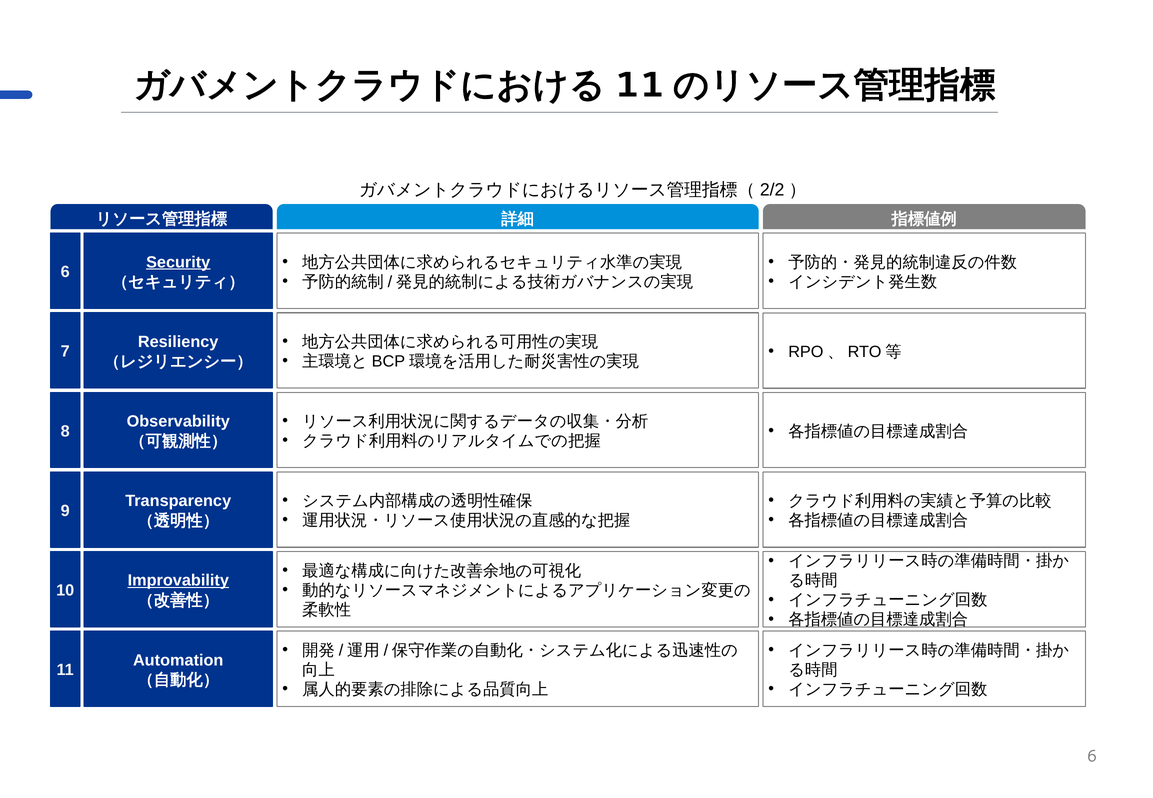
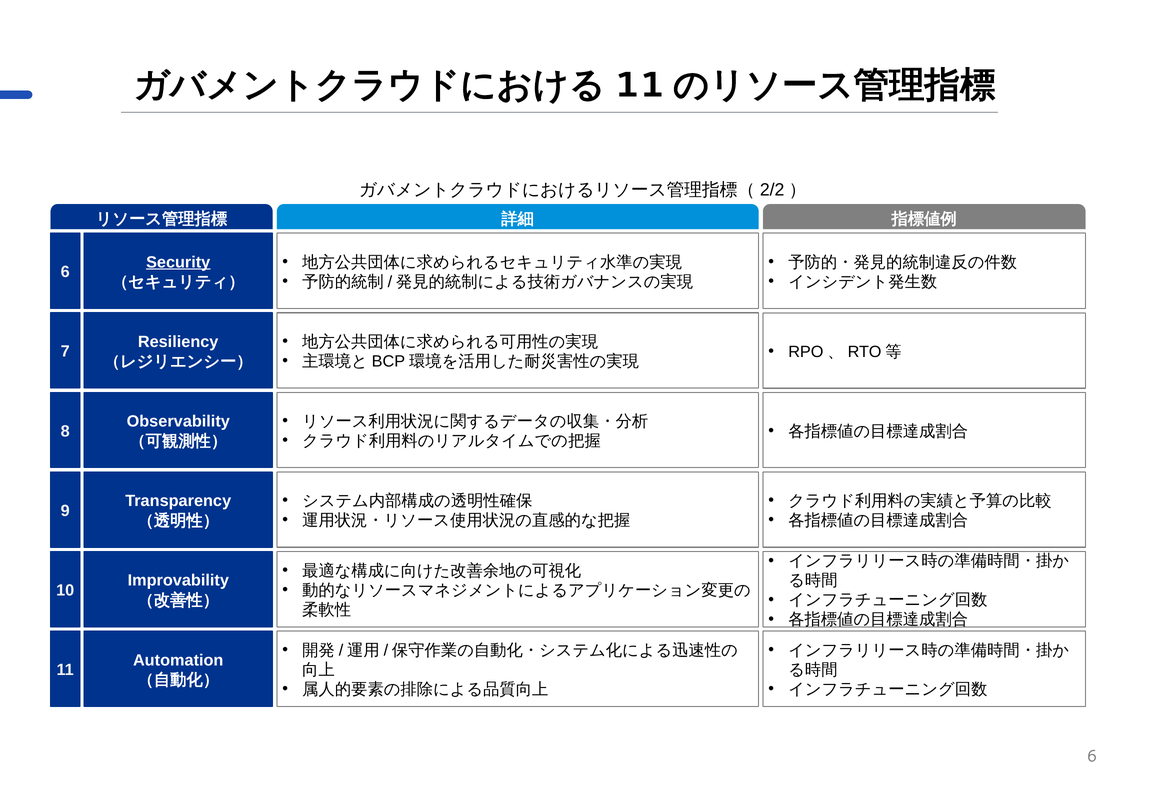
Improvability underline: present -> none (178, 581)
